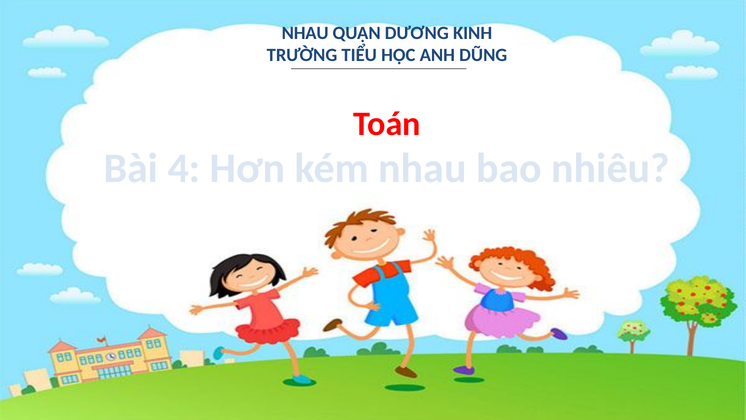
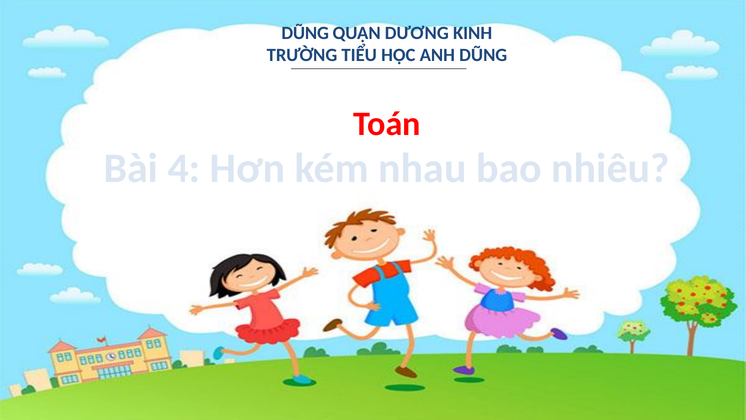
NHAU: NHAU -> DŨNG (305, 33)
